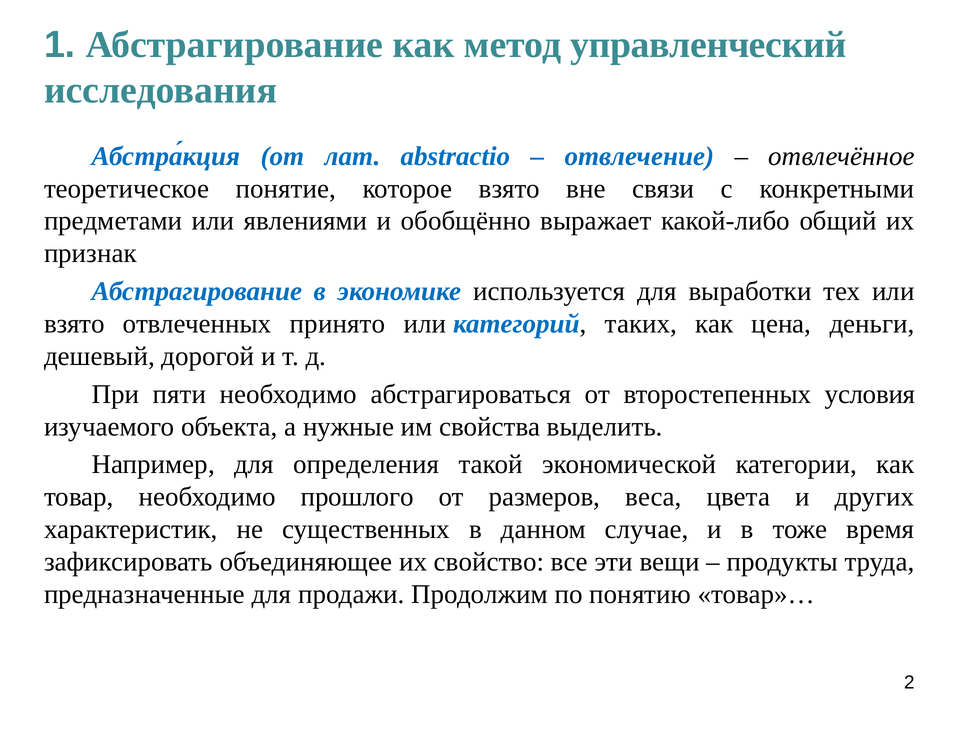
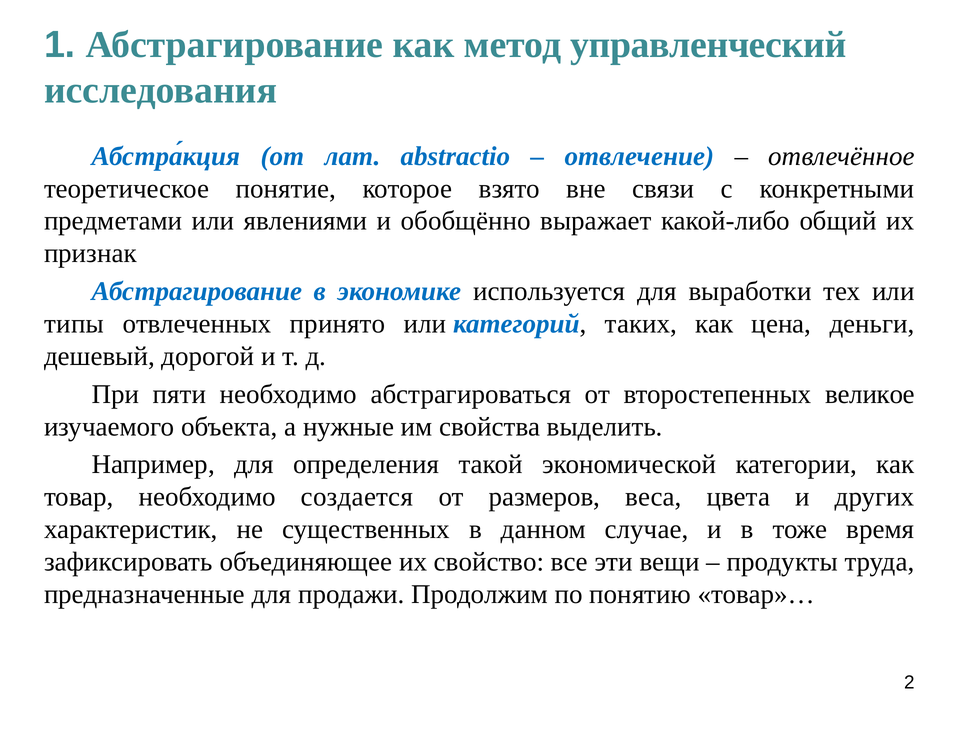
взято: взято -> типы (74, 324)
условия: условия -> великое (870, 394)
прошлого: прошлого -> создается (357, 497)
